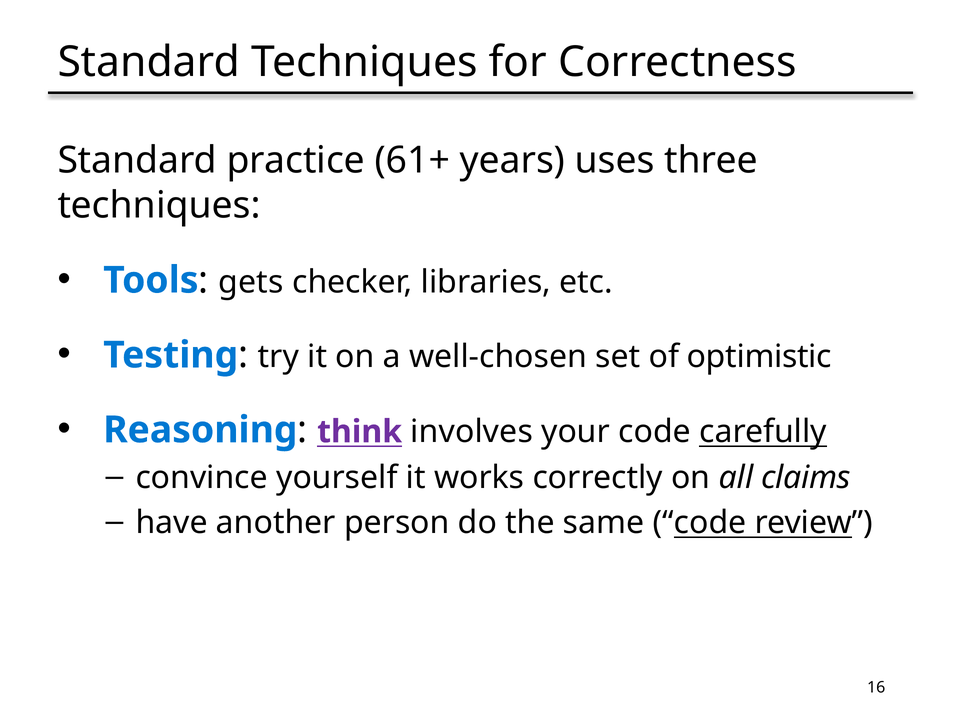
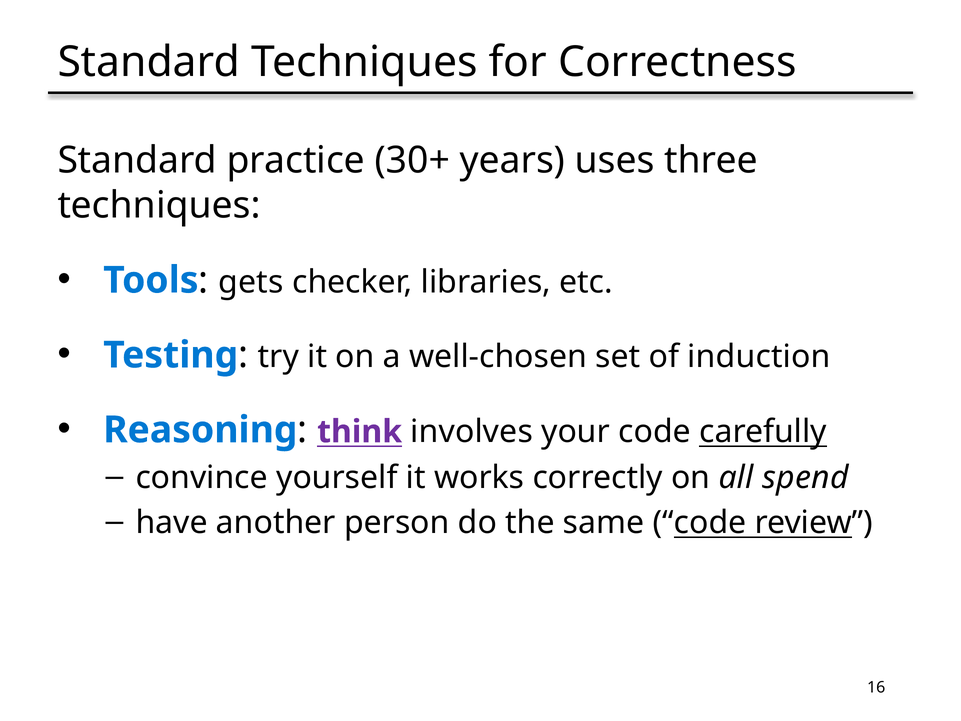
61+: 61+ -> 30+ (412, 161)
optimistic: optimistic -> induction (759, 357)
claims: claims -> spend (806, 477)
